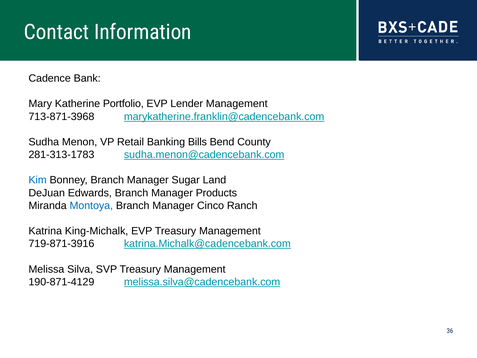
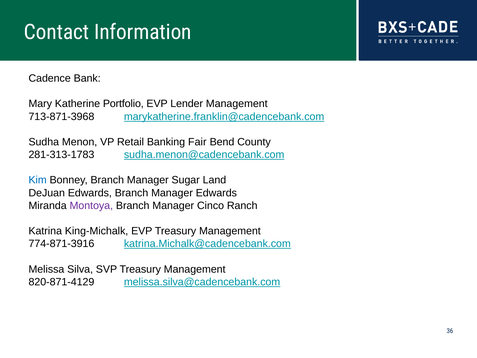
Bills: Bills -> Fair (197, 142)
Manager Products: Products -> Edwards (216, 193)
Montoya colour: blue -> purple (91, 205)
719-871-3916: 719-871-3916 -> 774-871-3916 (61, 244)
190-871-4129: 190-871-4129 -> 820-871-4129 (61, 282)
